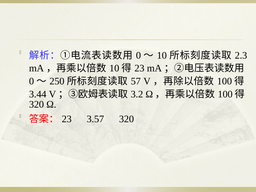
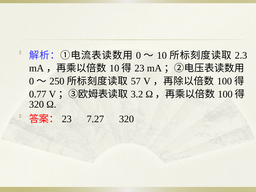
3.44: 3.44 -> 0.77 (38, 94)
3.57: 3.57 -> 7.27 (95, 119)
